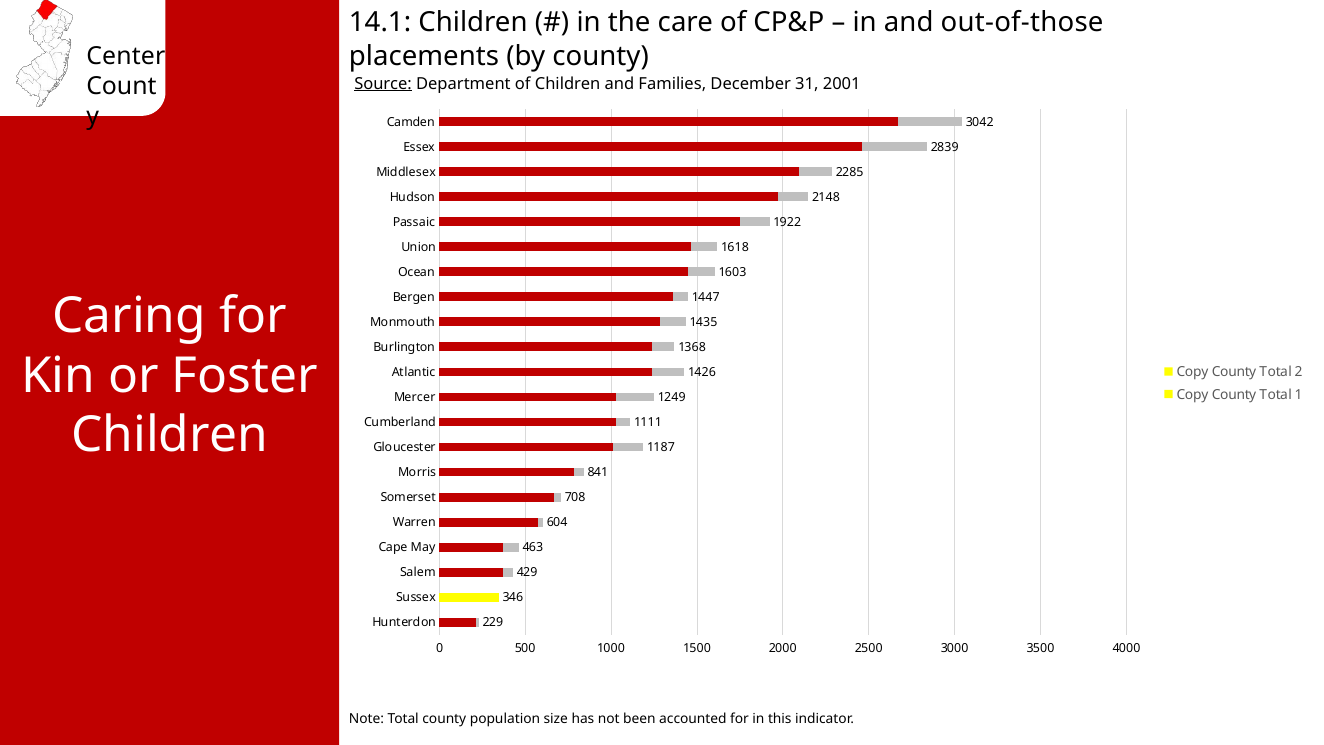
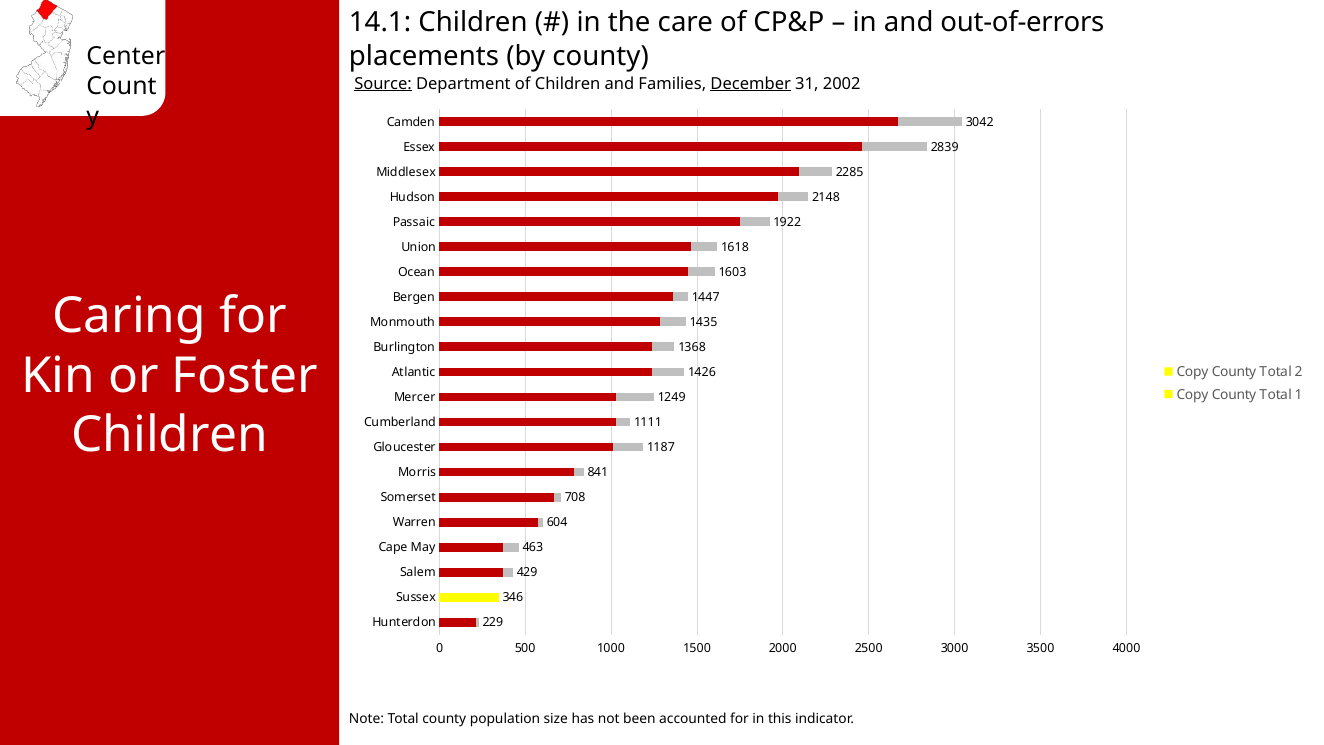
out-of-those: out-of-those -> out-of-errors (1022, 23)
December underline: none -> present (751, 84)
2001: 2001 -> 2002 (842, 84)
